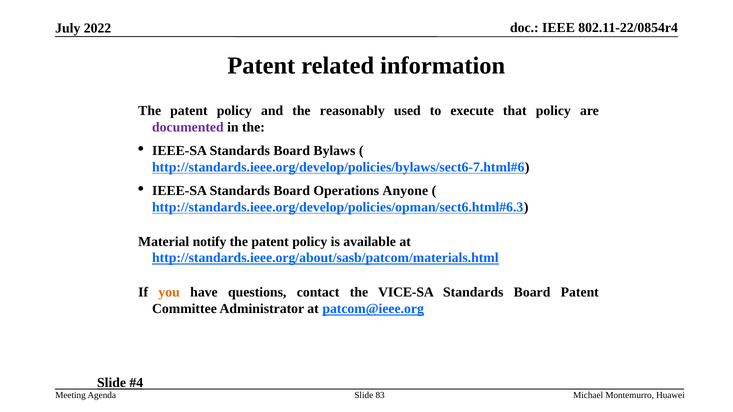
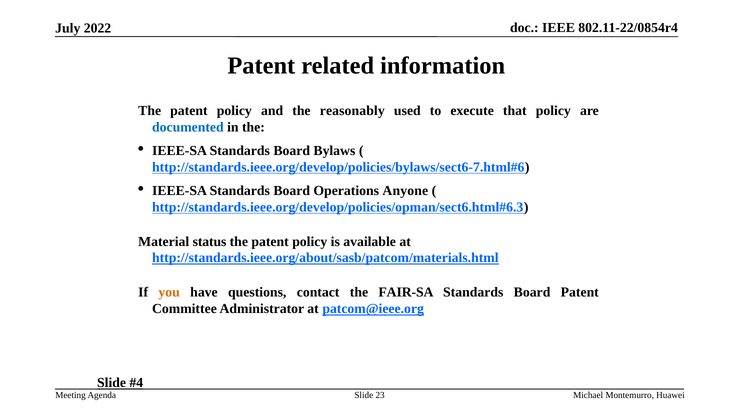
documented colour: purple -> blue (188, 127)
notify: notify -> status (210, 242)
VICE-SA: VICE-SA -> FAIR-SA (406, 293)
83: 83 -> 23 (380, 395)
